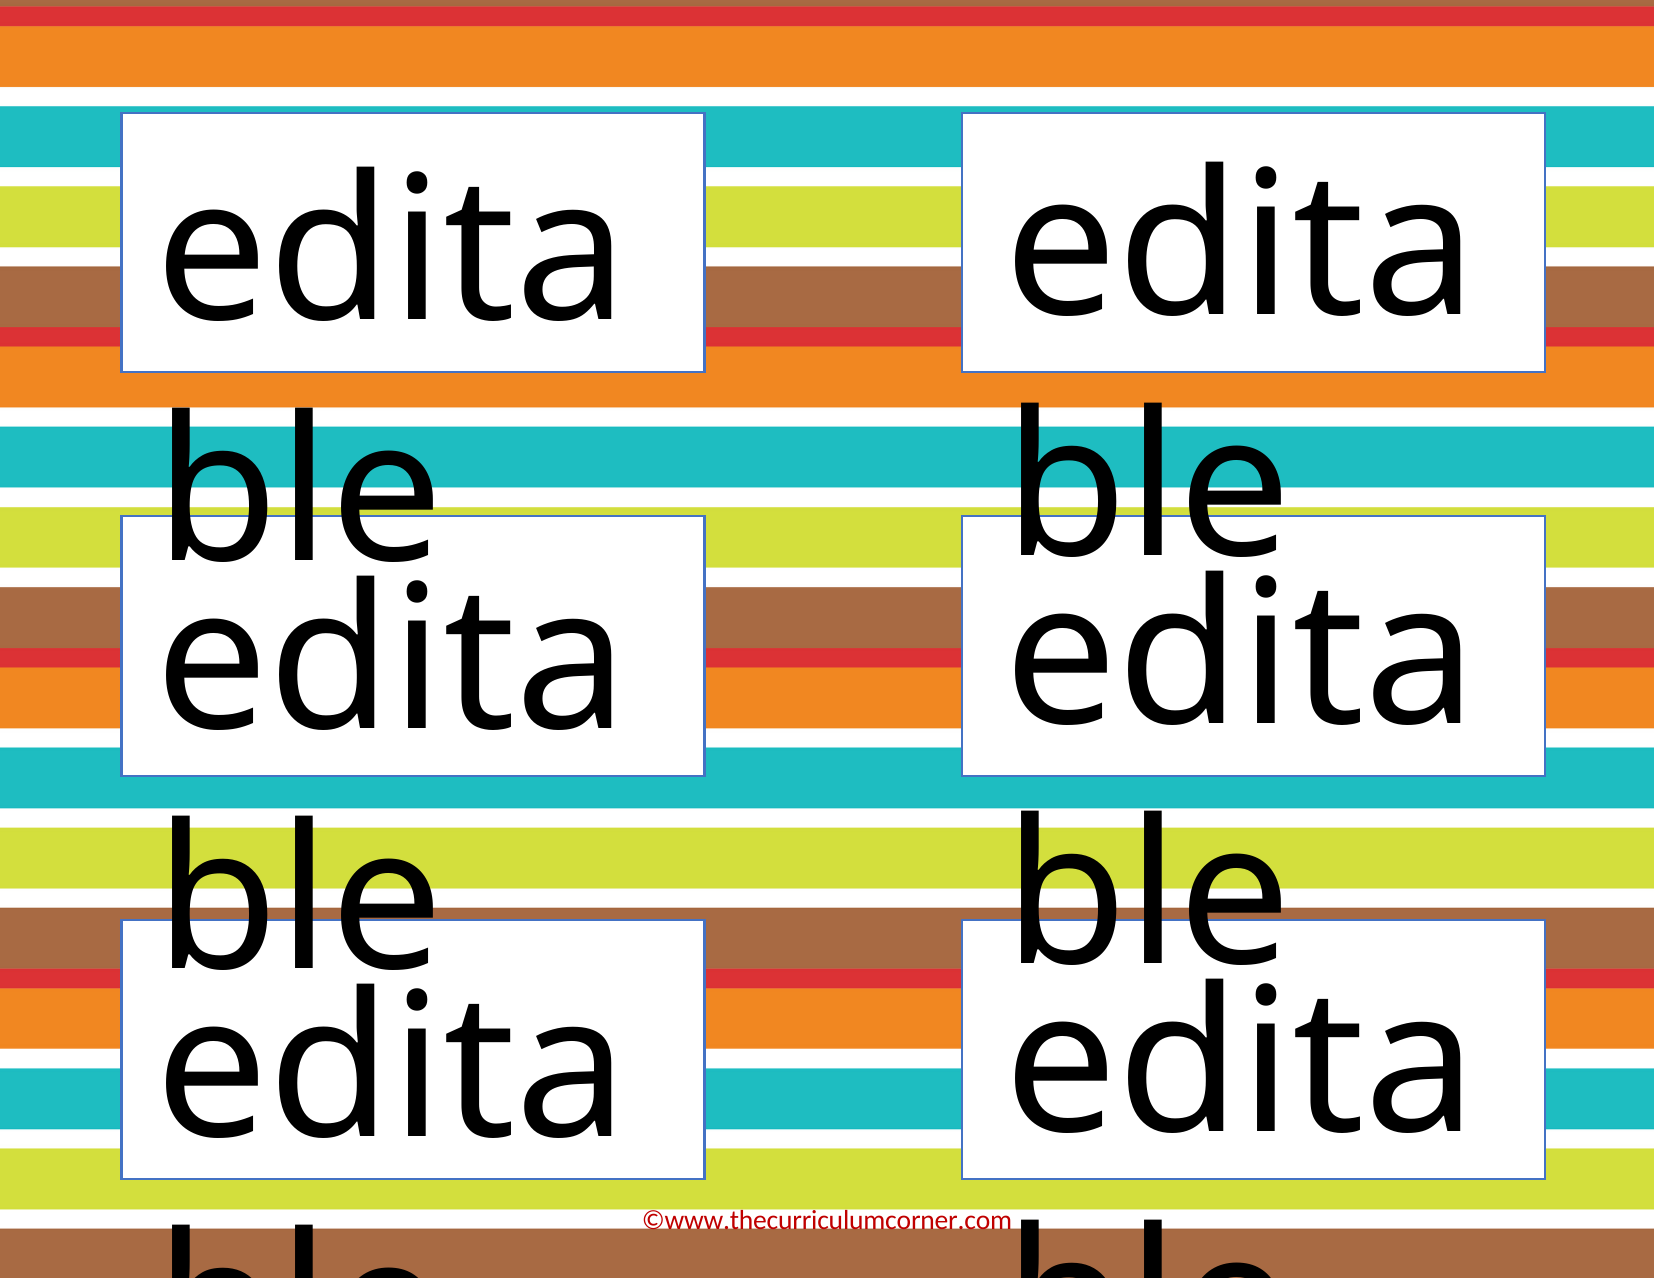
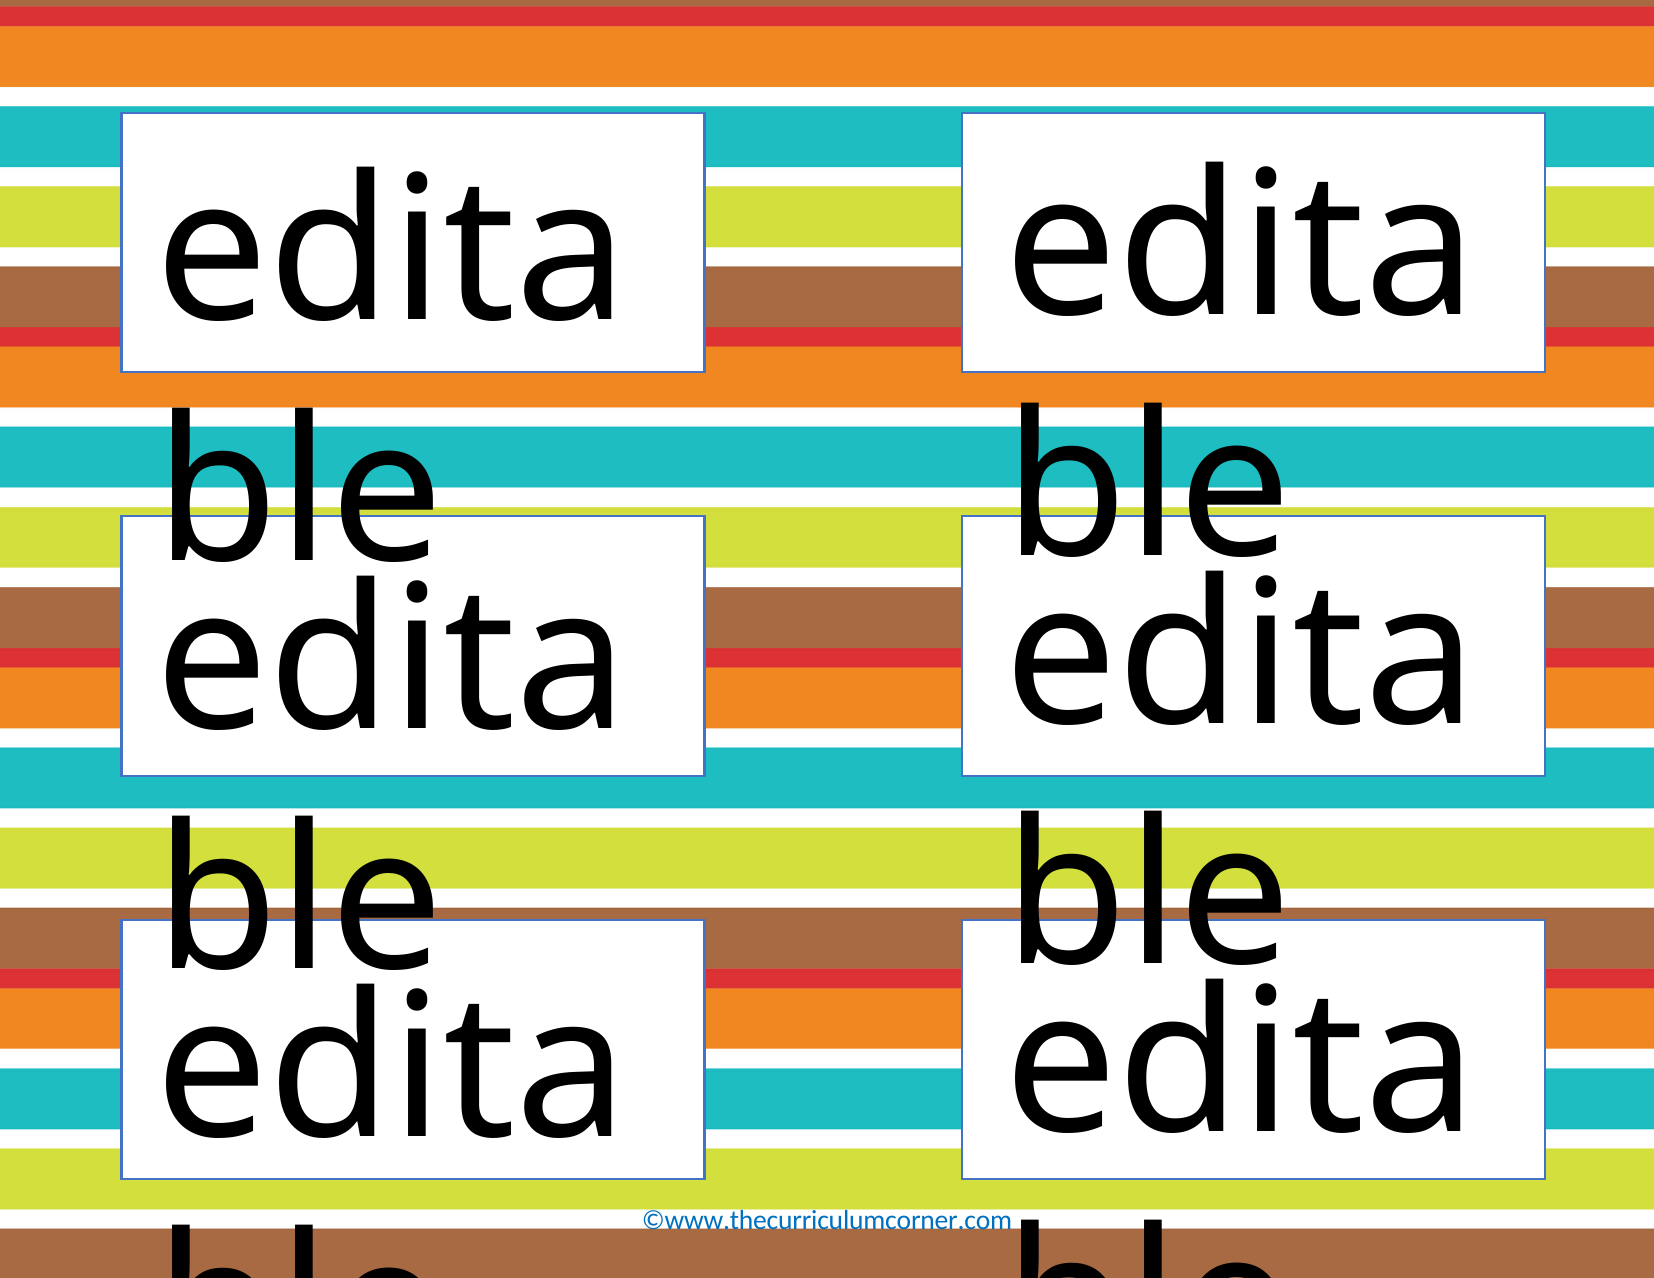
©www.thecurriculumcorner.com colour: red -> blue (827, 1221)
